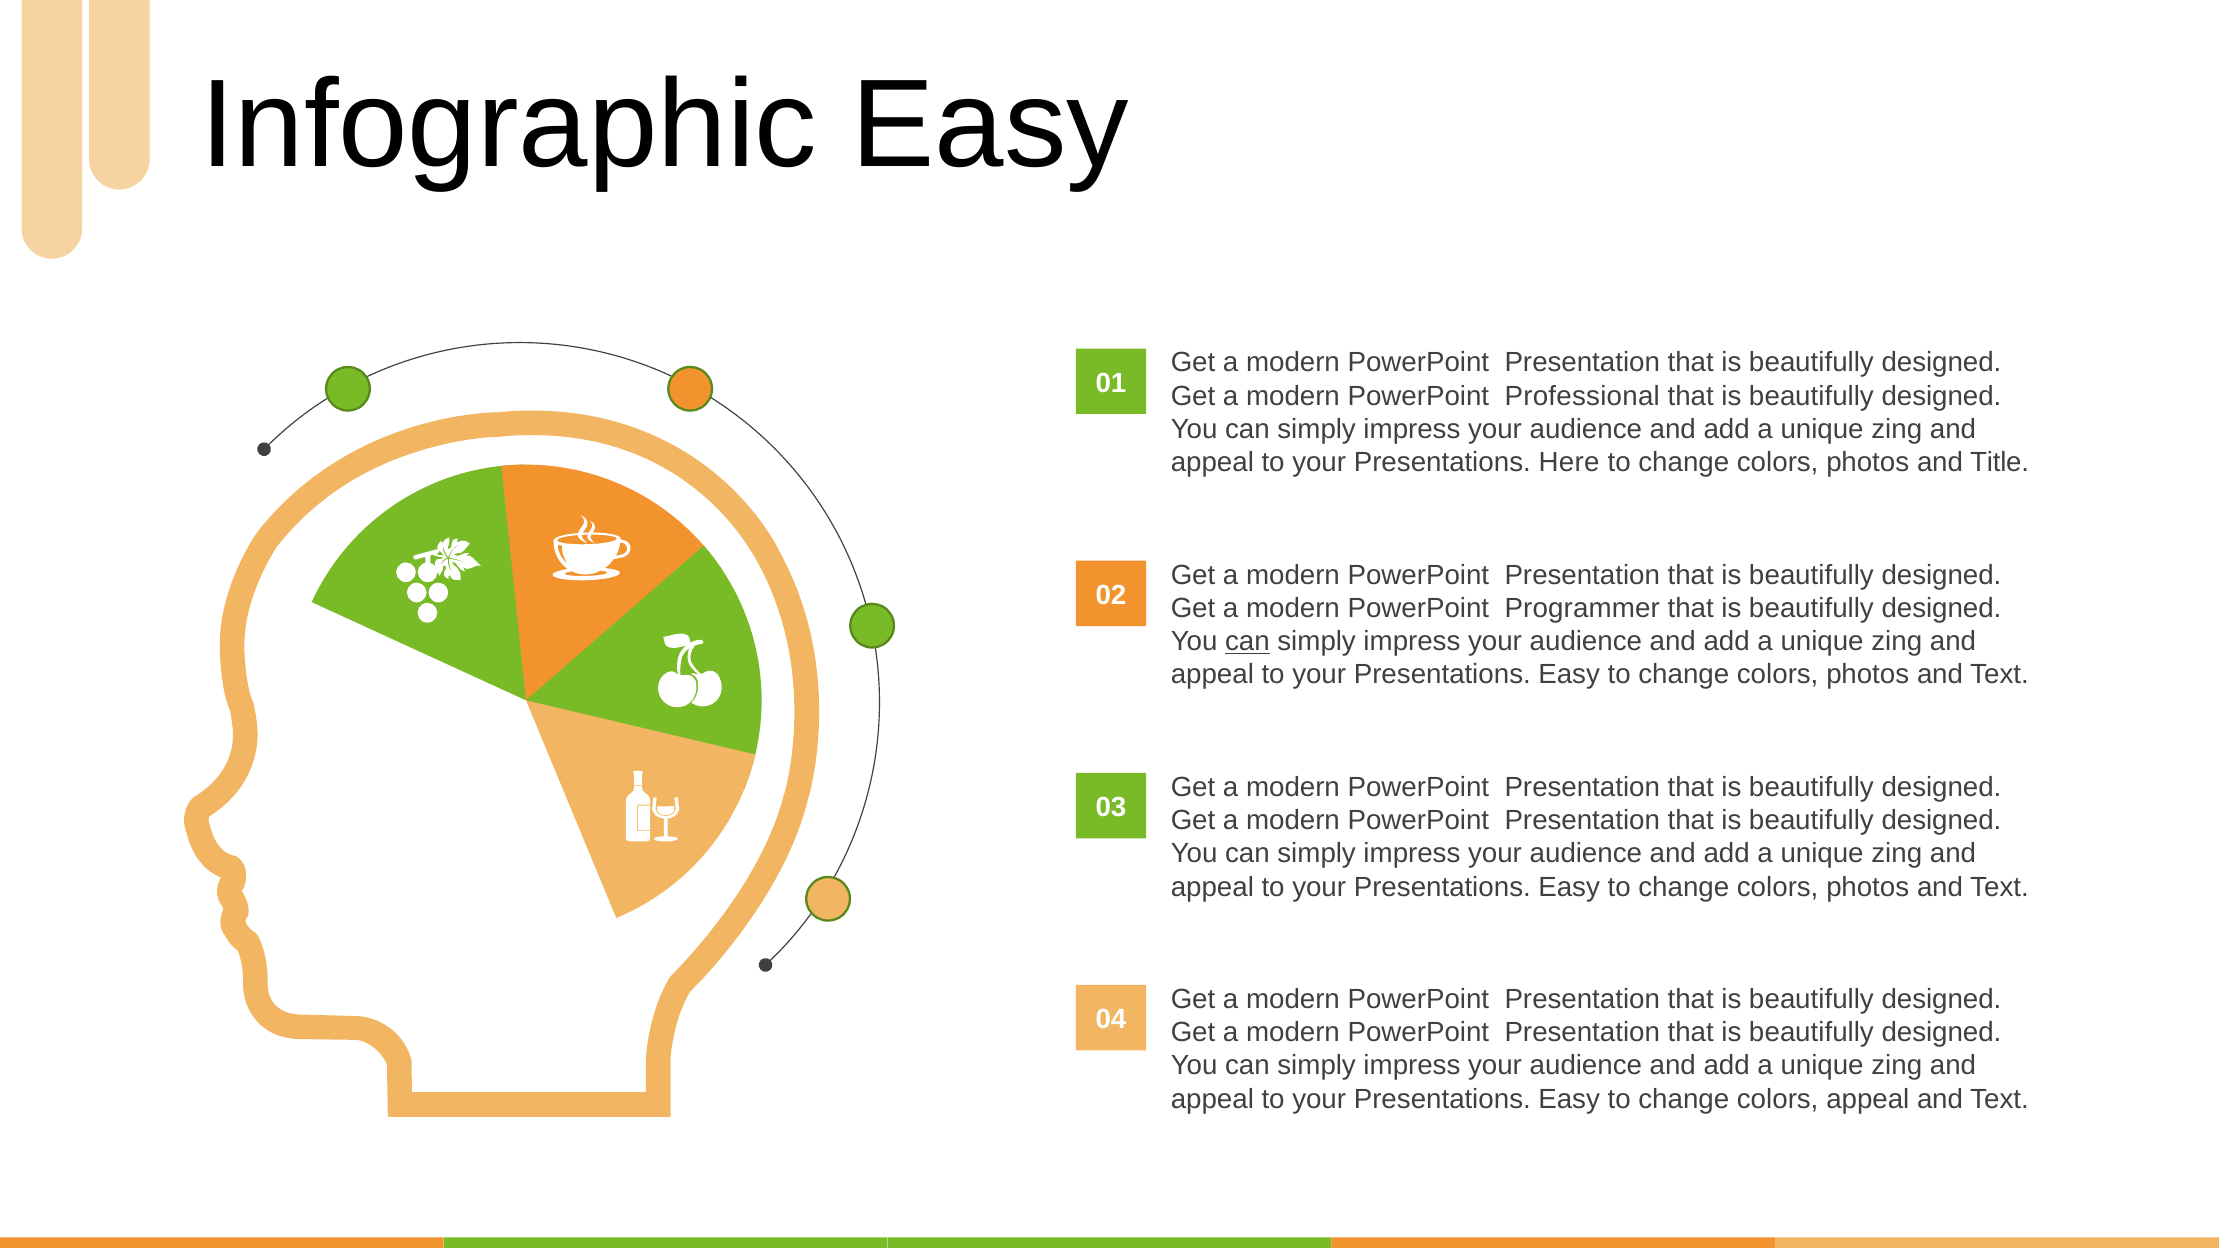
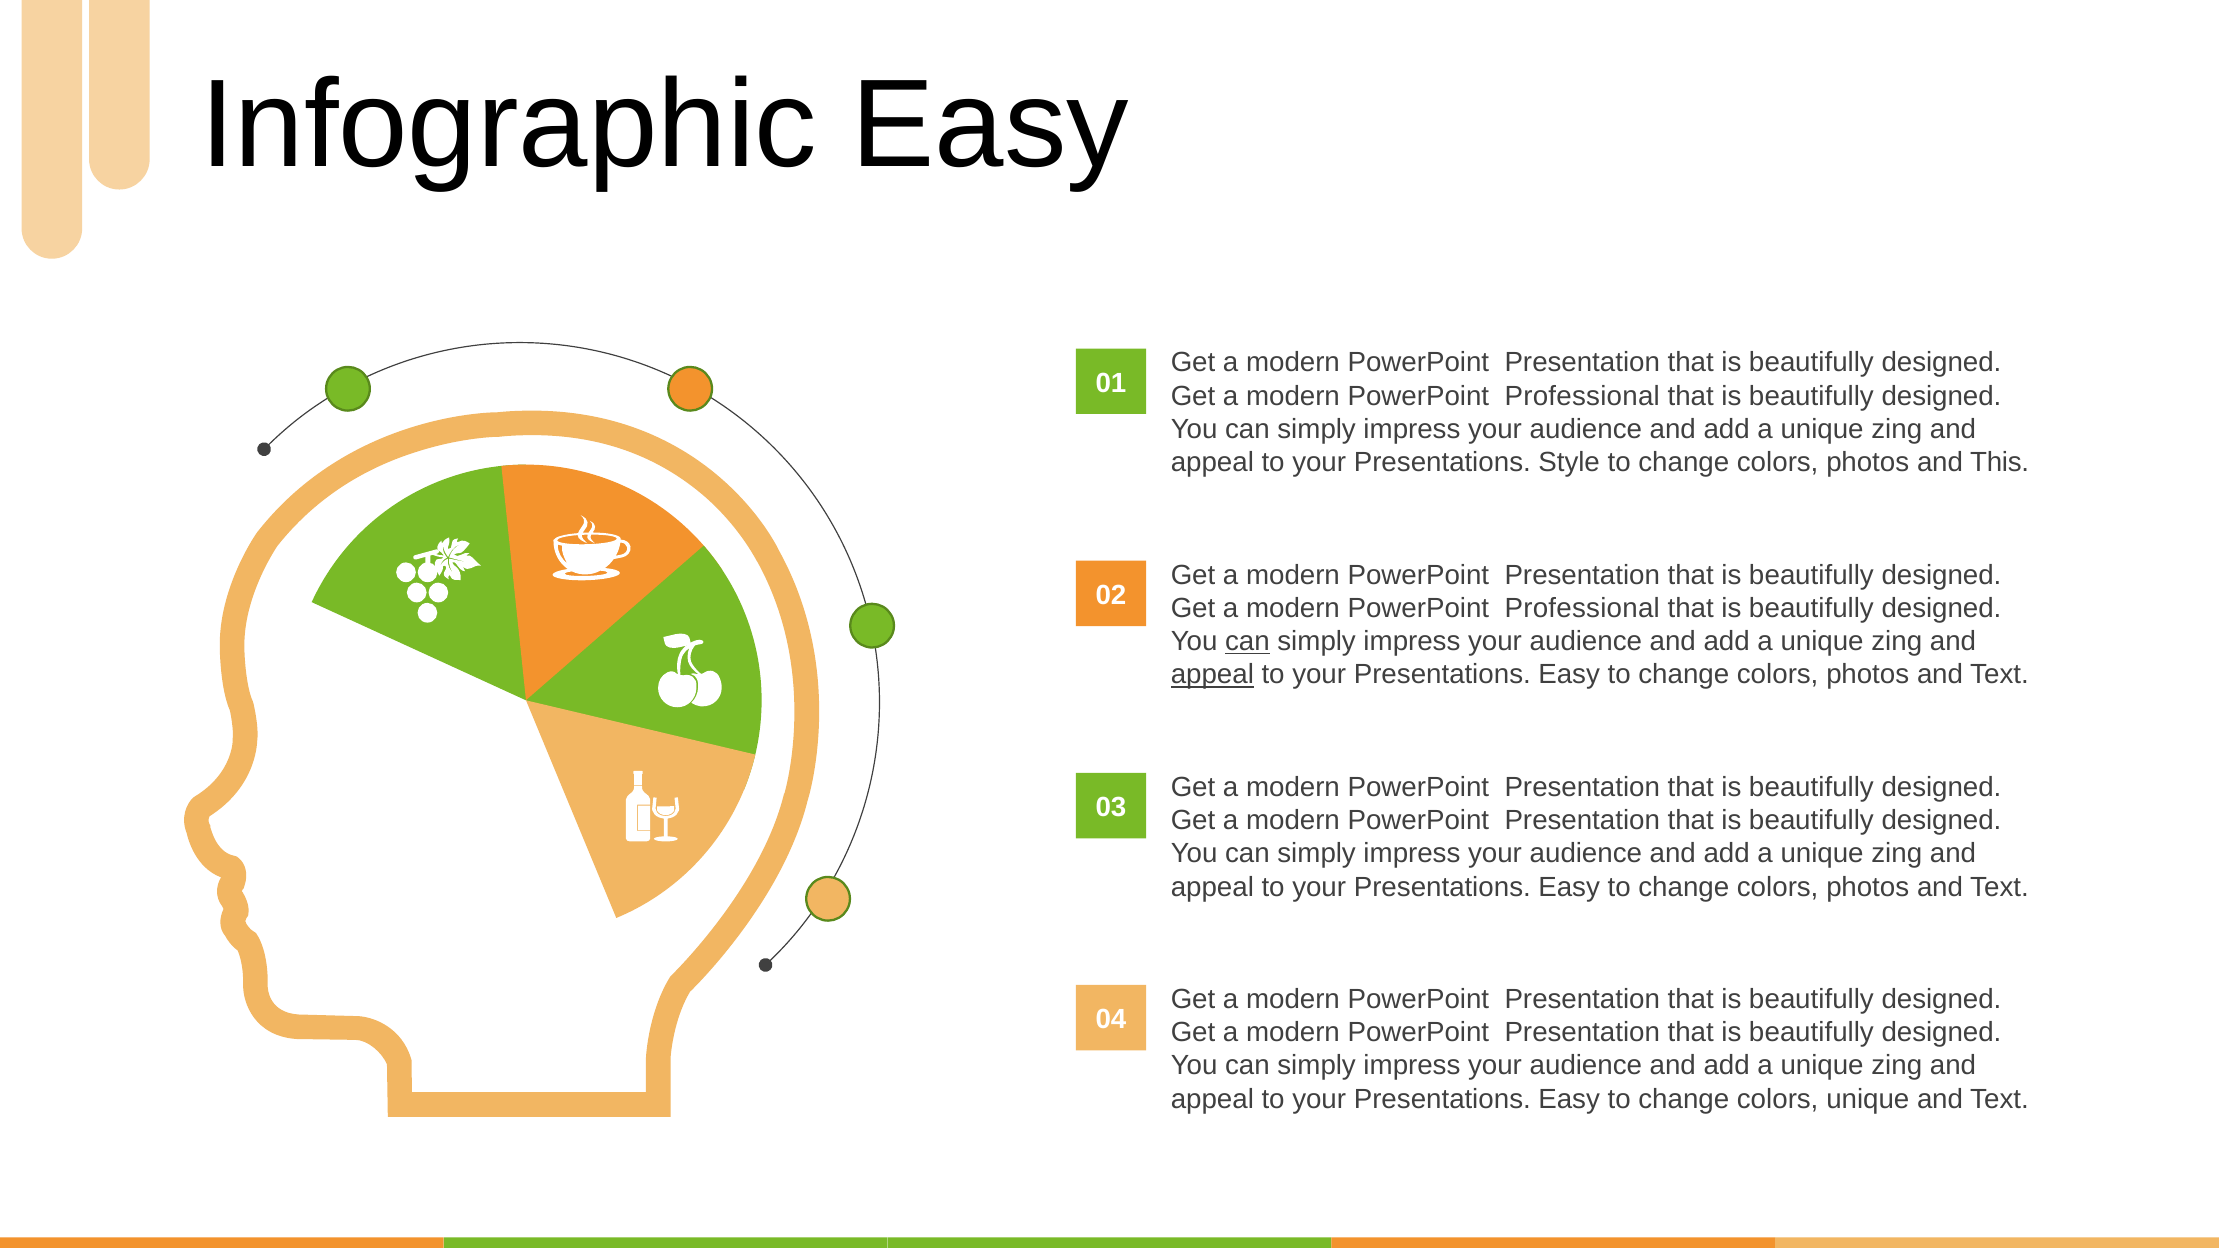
Here: Here -> Style (1569, 463)
Title: Title -> This (2000, 463)
Programmer: Programmer -> Professional (1582, 608)
appeal underline: none -> present (1212, 675)
colors appeal: appeal -> unique (1868, 1099)
